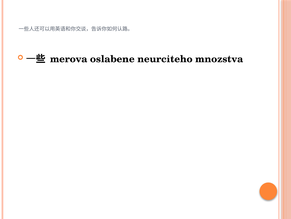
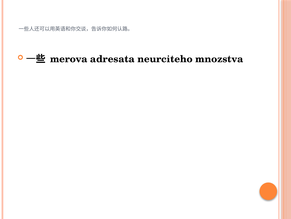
oslabene: oslabene -> adresata (112, 59)
